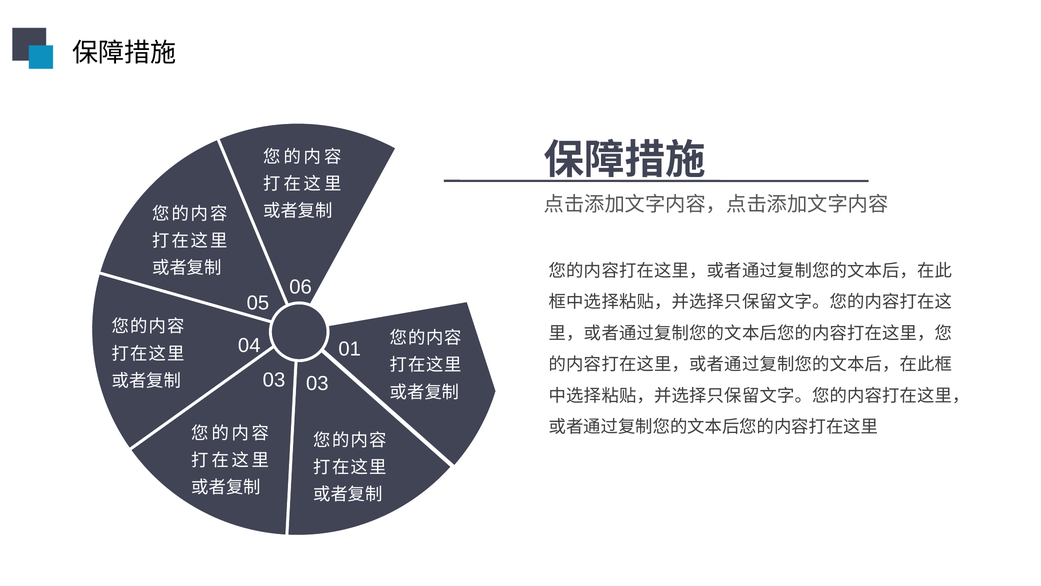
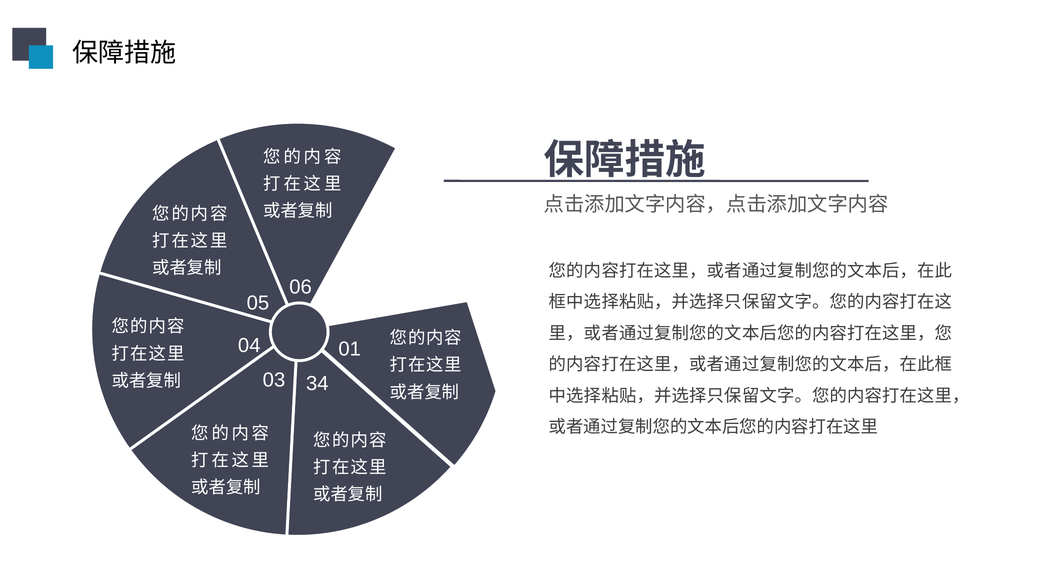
03 03: 03 -> 34 (317, 383)
